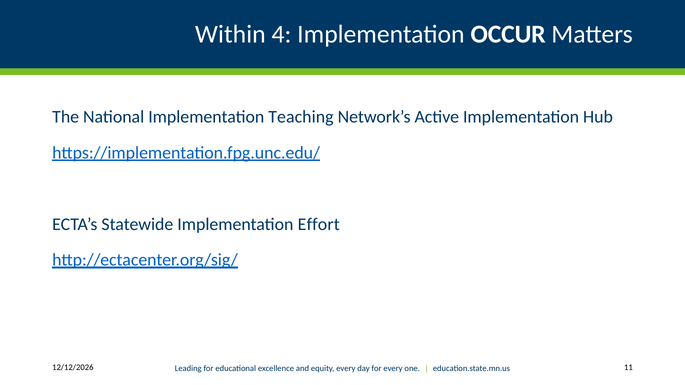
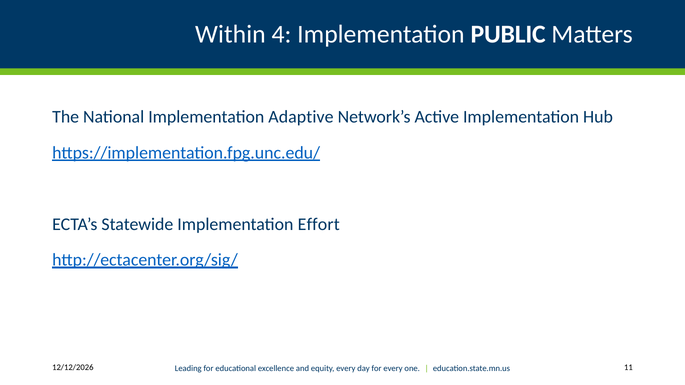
OCCUR: OCCUR -> PUBLIC (508, 34)
Teaching: Teaching -> Adaptive (301, 117)
